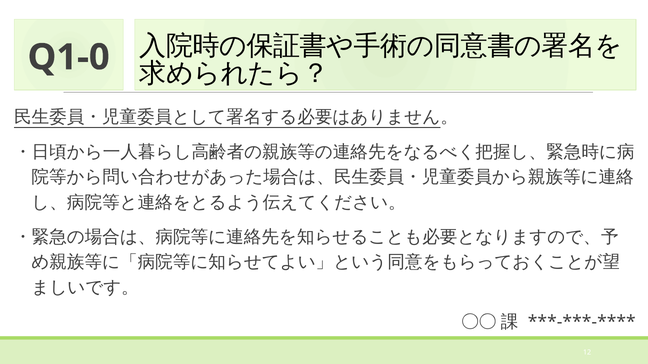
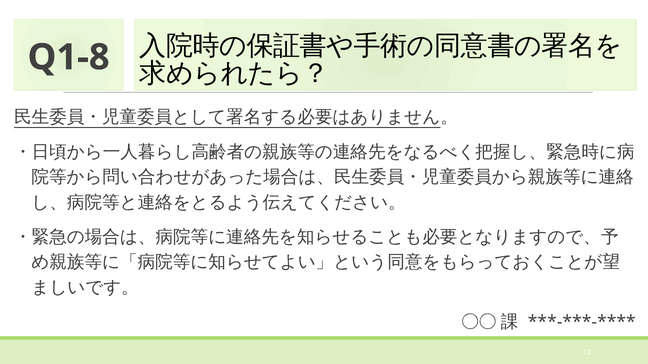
Q1-0: Q1-0 -> Q1-8 (69, 57)
